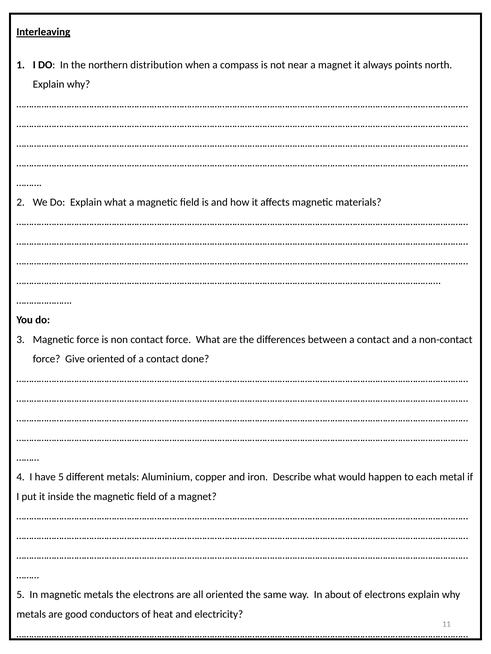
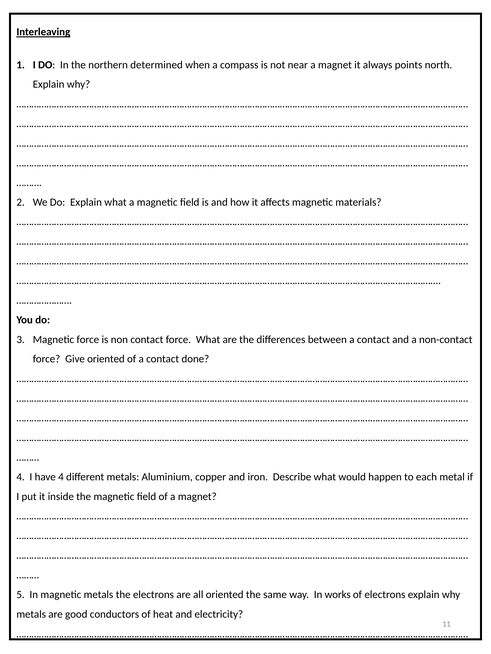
distribution: distribution -> determined (157, 65)
have 5: 5 -> 4 (61, 477)
about: about -> works (338, 595)
